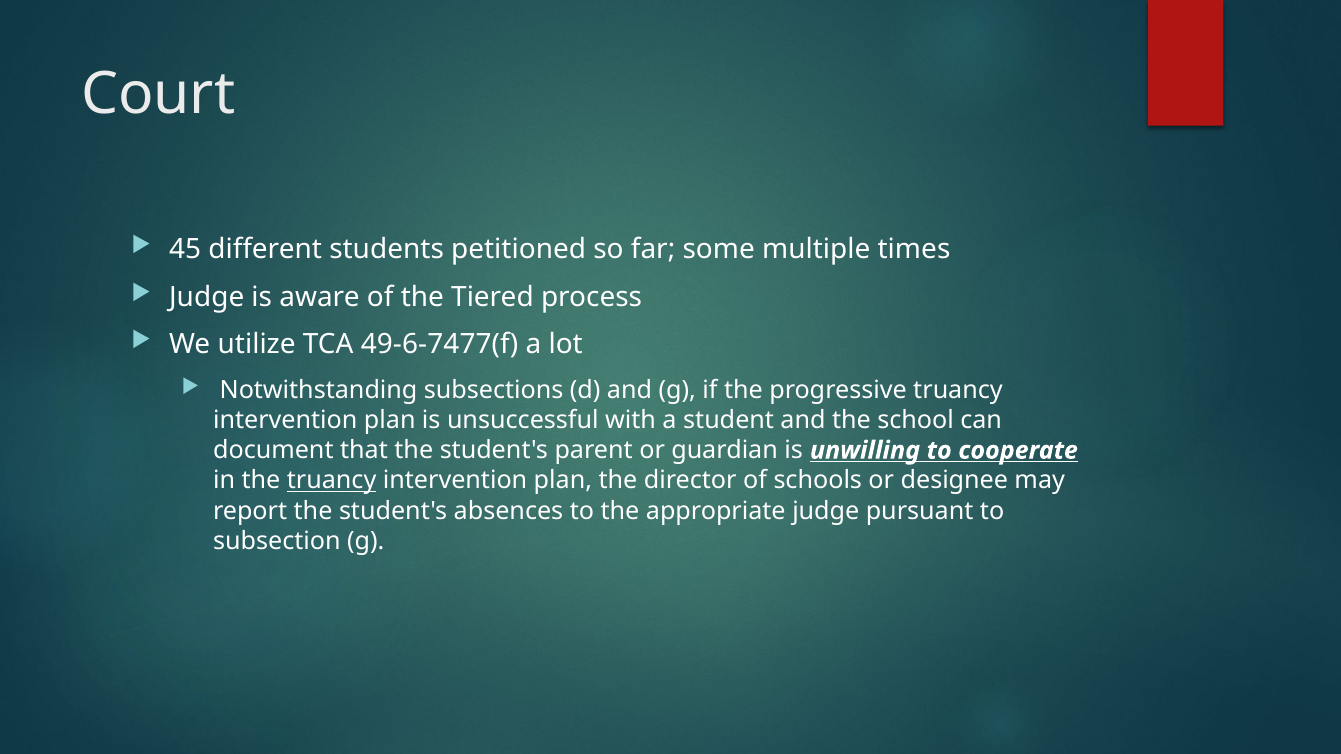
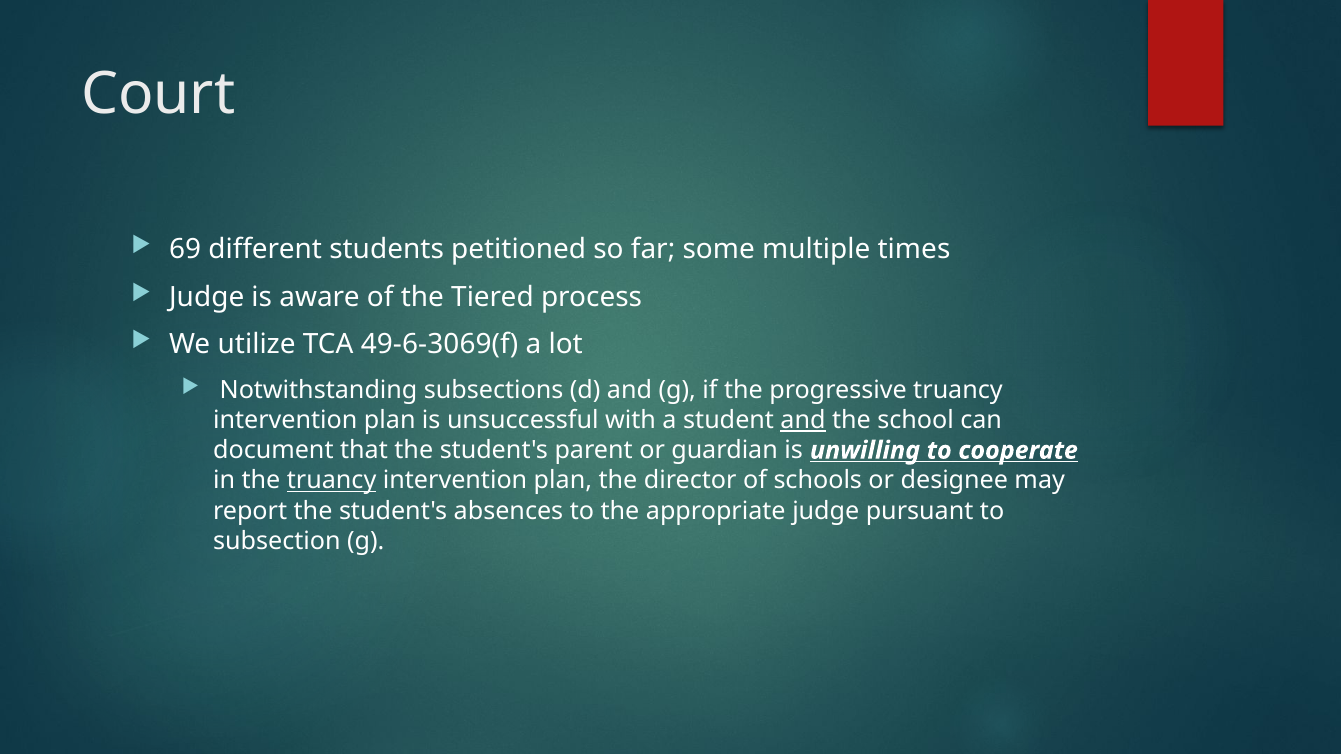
45: 45 -> 69 (185, 250)
49-6-7477(f: 49-6-7477(f -> 49-6-3069(f (440, 345)
and underline: none -> present (803, 420)
